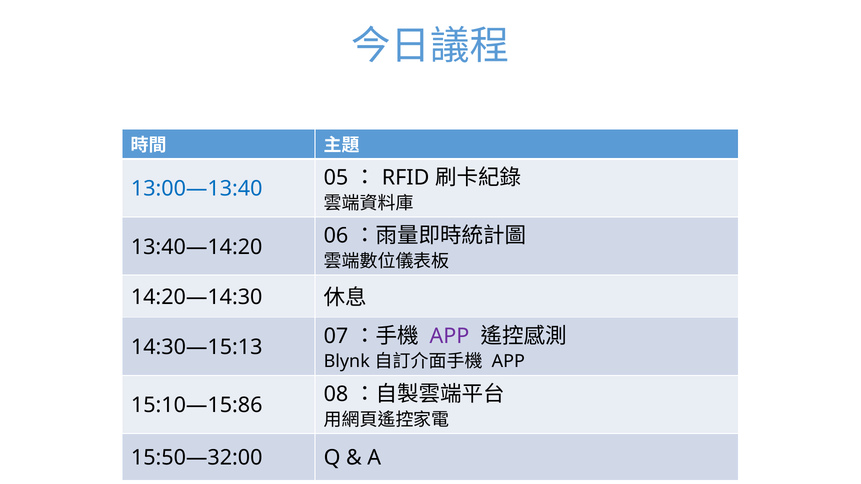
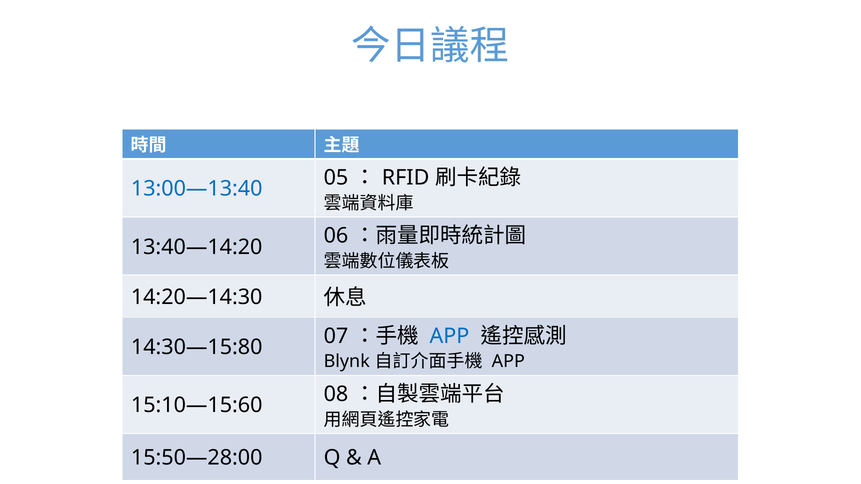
APP colour: purple -> blue (449, 336)
14:30—15:13: 14:30—15:13 -> 14:30—15:80 (197, 347)
15:10—15:86: 15:10—15:86 -> 15:10—15:60 (197, 406)
15:50—32:00: 15:50—32:00 -> 15:50—28:00 (197, 458)
